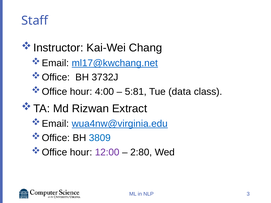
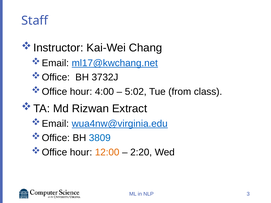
5:81: 5:81 -> 5:02 (136, 92)
data: data -> from (180, 92)
12:00 colour: purple -> orange (107, 152)
2:80: 2:80 -> 2:20 (141, 152)
